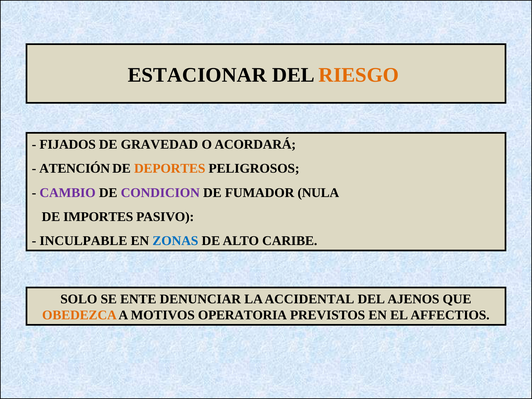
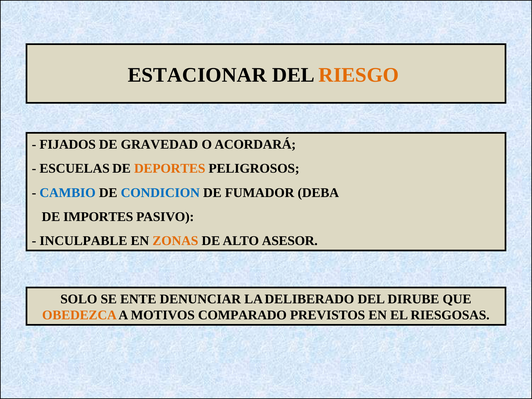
ATENCIÓN: ATENCIÓN -> ESCUELAS (75, 169)
CAMBIO colour: purple -> blue (68, 193)
CONDICION colour: purple -> blue (160, 193)
NULA: NULA -> DEBA (318, 193)
ZONAS colour: blue -> orange (175, 241)
CARIBE: CARIBE -> ASESOR (290, 241)
ACCIDENTAL: ACCIDENTAL -> DELIBERADO (309, 299)
AJENOS: AJENOS -> DIRUBE (413, 299)
OPERATORIA: OPERATORIA -> COMPARADO (242, 315)
AFFECTIOS: AFFECTIOS -> RIESGOSAS (450, 315)
